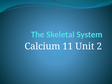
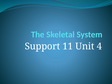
Calcium: Calcium -> Support (42, 46)
2: 2 -> 4 (99, 46)
